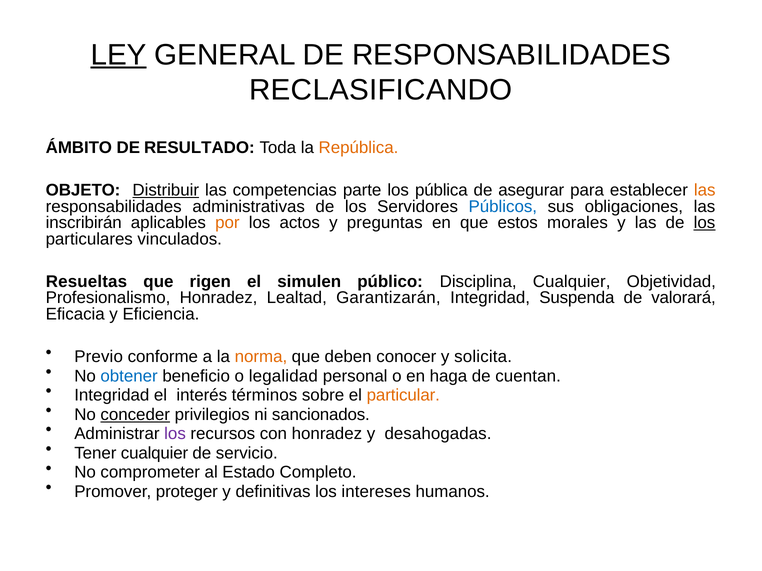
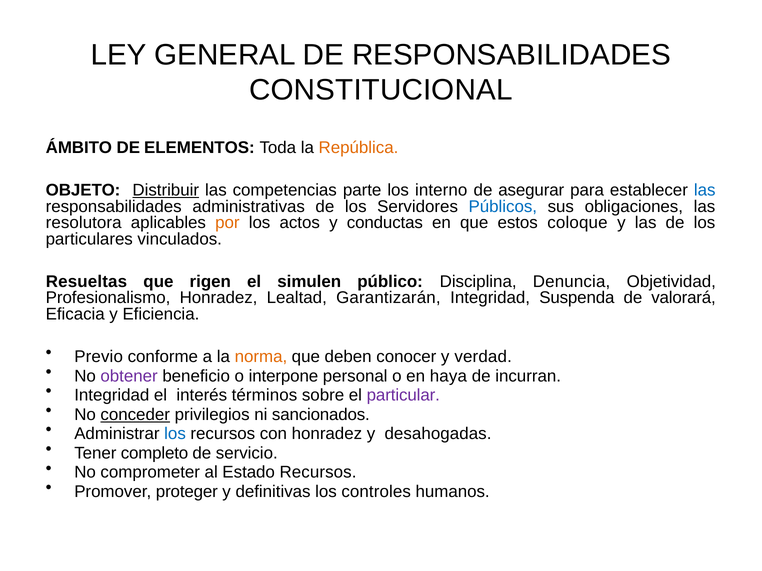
LEY underline: present -> none (119, 55)
RECLASIFICANDO: RECLASIFICANDO -> CONSTITUCIONAL (381, 90)
RESULTADO: RESULTADO -> ELEMENTOS (199, 148)
pública: pública -> interno (441, 190)
las colour: orange -> blue (705, 190)
inscribirán: inscribirán -> resolutora (84, 223)
preguntas: preguntas -> conductas (385, 223)
morales: morales -> coloque (577, 223)
los underline: present -> none (704, 223)
Disciplina Cualquier: Cualquier -> Denuncia (572, 282)
solicita: solicita -> verdad (483, 357)
obtener colour: blue -> purple (129, 376)
legalidad: legalidad -> interpone (283, 376)
haga: haga -> haya (448, 376)
cuentan: cuentan -> incurran (528, 376)
particular colour: orange -> purple (403, 396)
los colour: purple -> blue (175, 434)
Tener cualquier: cualquier -> completo (155, 453)
Estado Completo: Completo -> Recursos (318, 473)
intereses: intereses -> controles (376, 492)
